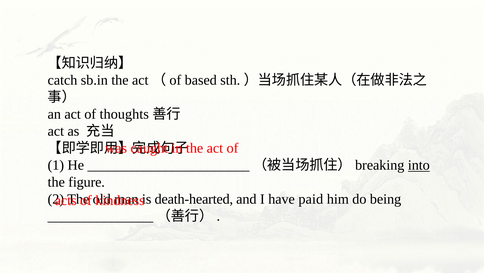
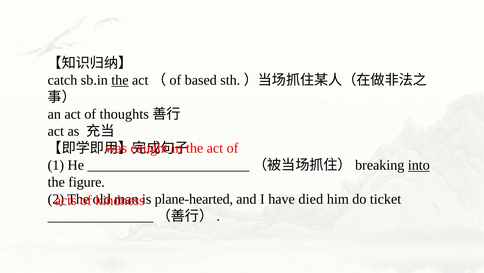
the underline: none -> present (120, 80)
death-hearted: death-hearted -> plane-hearted (194, 199)
paid: paid -> died (311, 199)
being: being -> ticket (386, 199)
